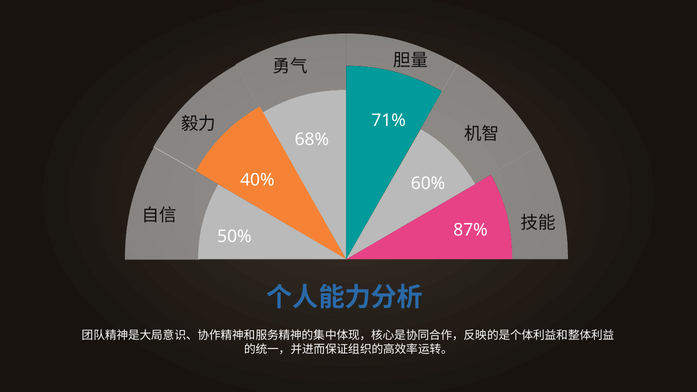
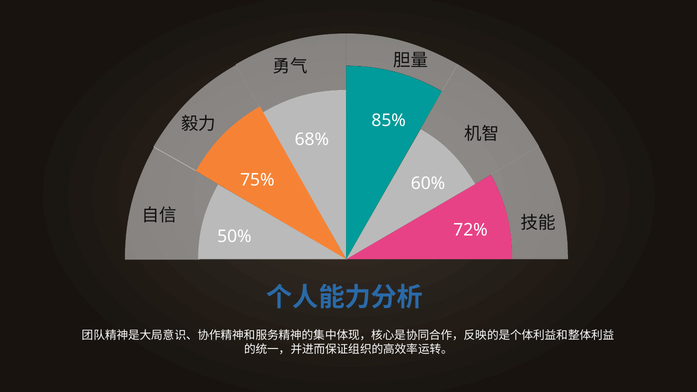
71%: 71% -> 85% (389, 121)
40%: 40% -> 75% (257, 180)
87%: 87% -> 72% (471, 230)
